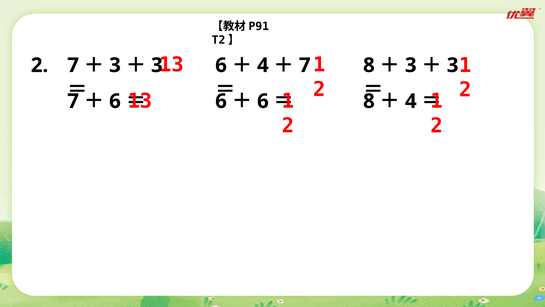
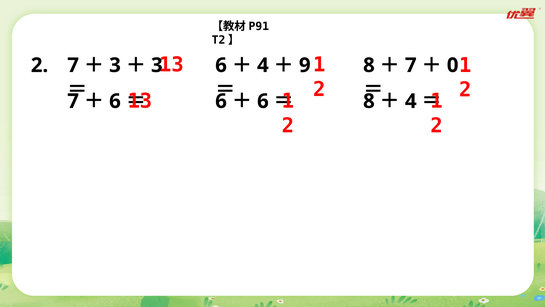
7: 7 -> 9 (305, 65)
3: 3 -> 7 (411, 65)
3: 3 -> 0 (453, 65)
